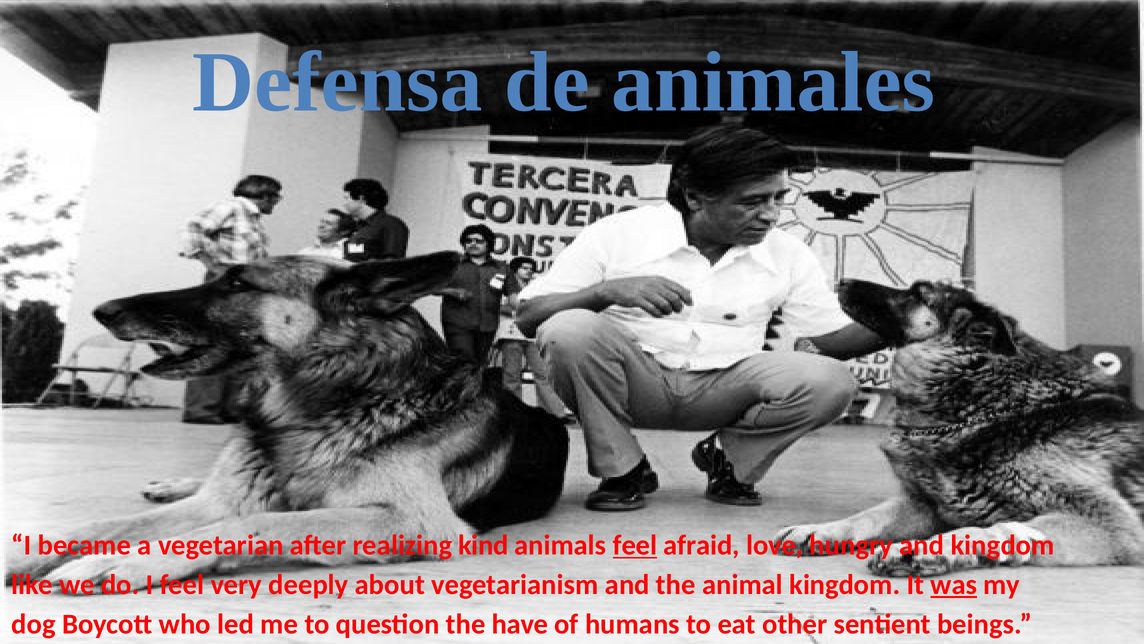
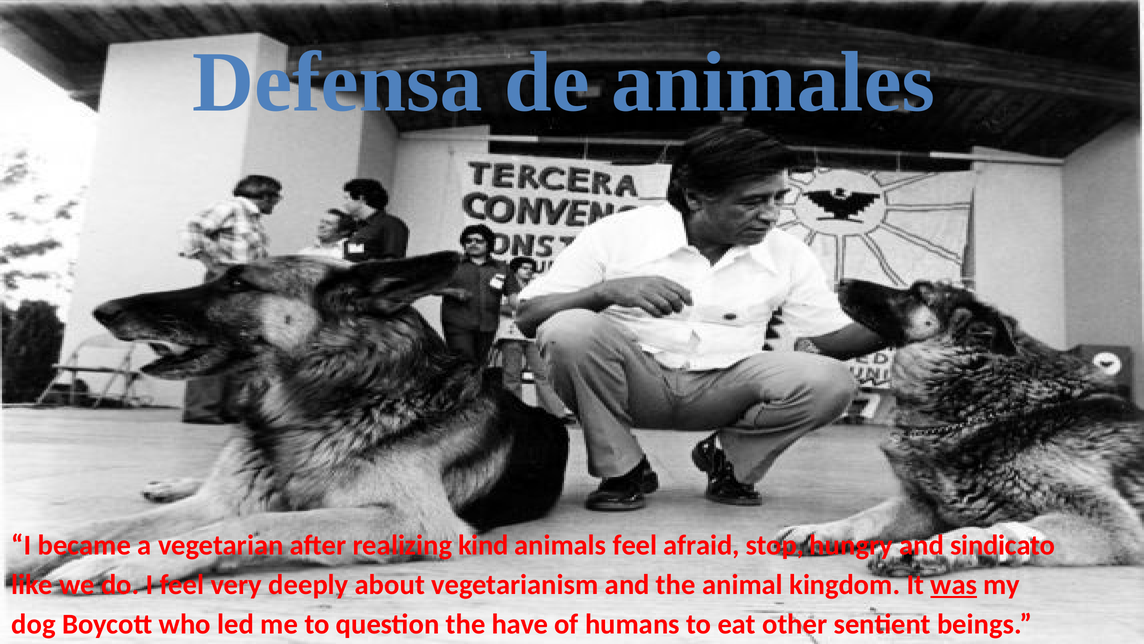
feel underline: present -> none (635, 545)
love: love -> stop (775, 545)
and kingdom: kingdom -> sindicato (1003, 545)
